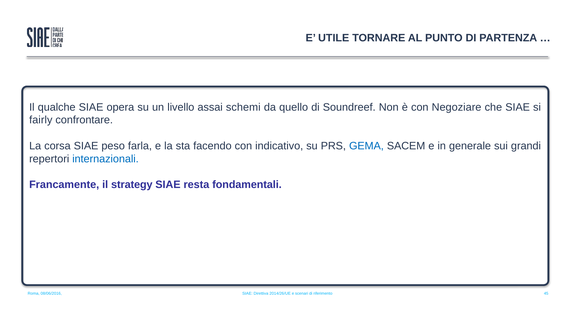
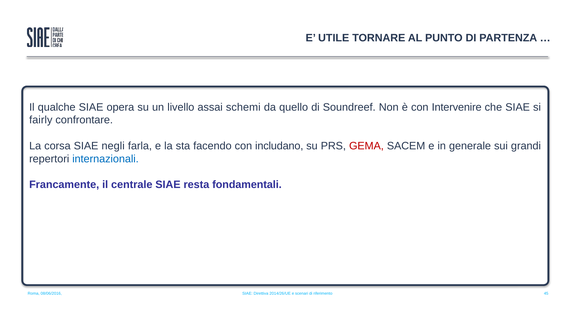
Negoziare: Negoziare -> Intervenire (457, 107)
peso: peso -> negli (113, 146)
indicativo: indicativo -> includano (279, 146)
GEMA colour: blue -> red (366, 146)
strategy: strategy -> centrale (132, 185)
